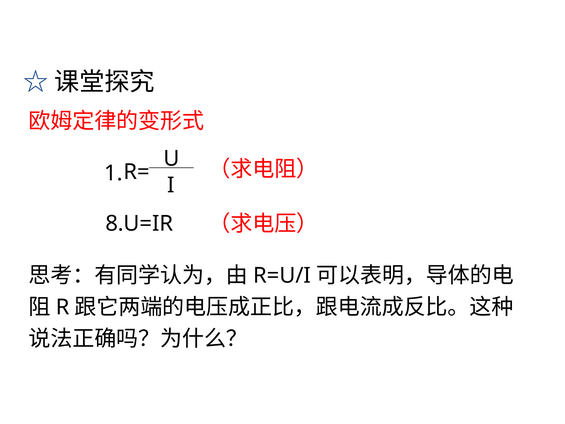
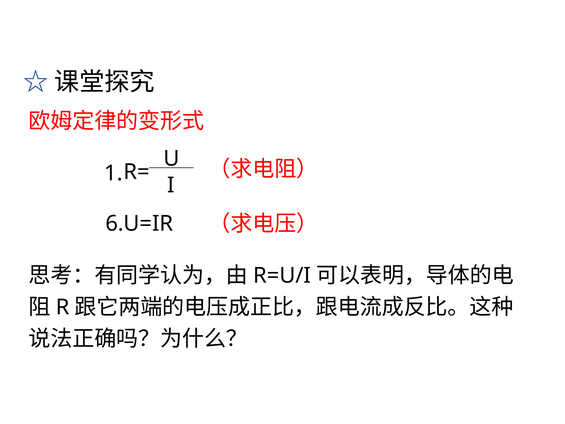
8.U=IR: 8.U=IR -> 6.U=IR (139, 224)
